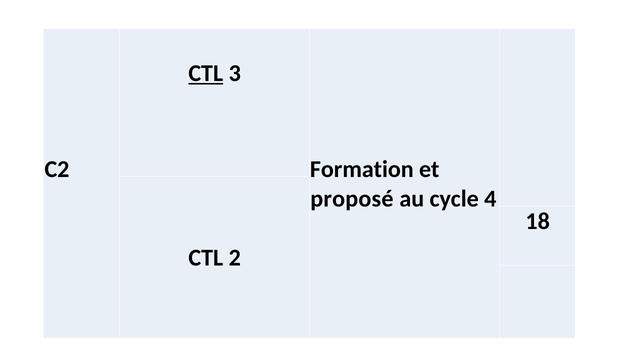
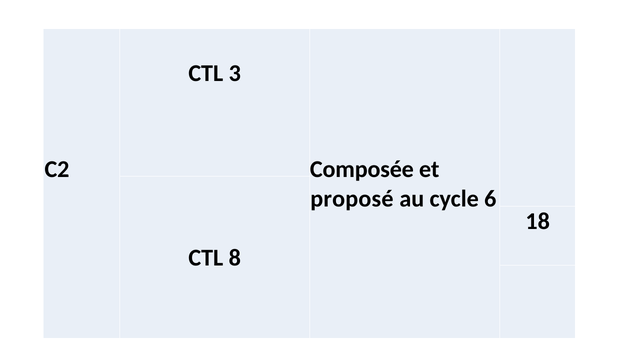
CTL underline: present -> none (206, 73)
Formation: Formation -> Composée (362, 169)
4: 4 -> 6 (490, 198)
2: 2 -> 8 (235, 257)
